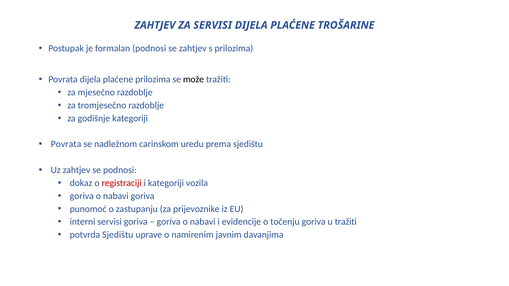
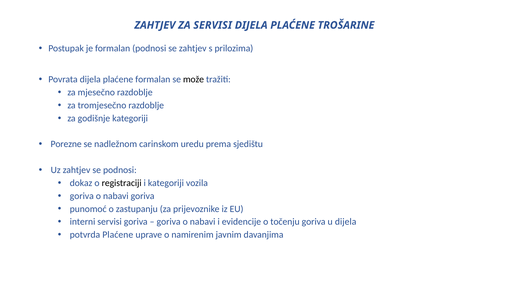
plaćene prilozima: prilozima -> formalan (153, 80)
Povrata: Povrata -> Porezne (66, 144)
registraciji colour: red -> black (122, 183)
u tražiti: tražiti -> dijela (346, 222)
potvrda Sjedištu: Sjedištu -> Plaćene (118, 235)
